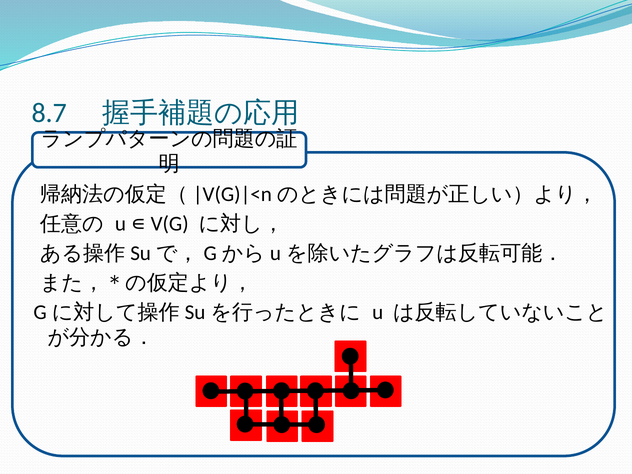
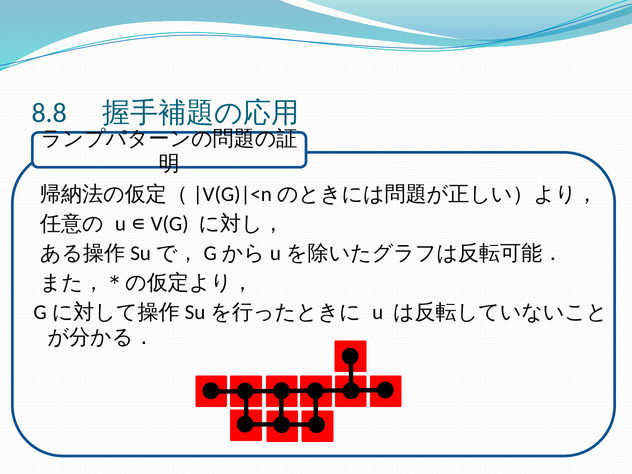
8.7: 8.7 -> 8.8 (49, 113)
